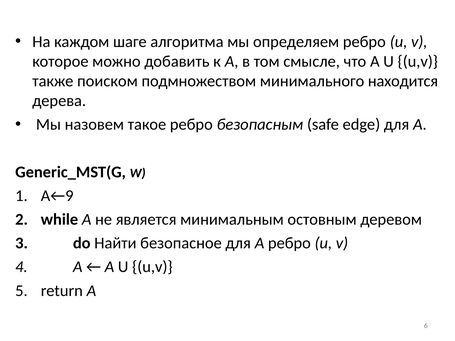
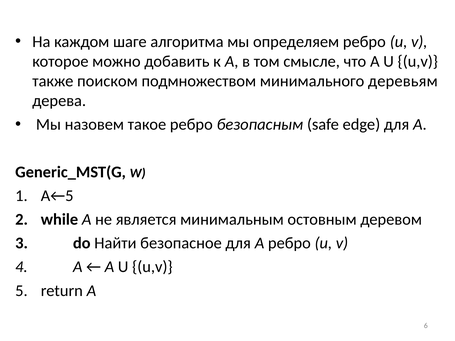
находится: находится -> деревьям (403, 81)
А←9: А←9 -> А←5 (57, 196)
